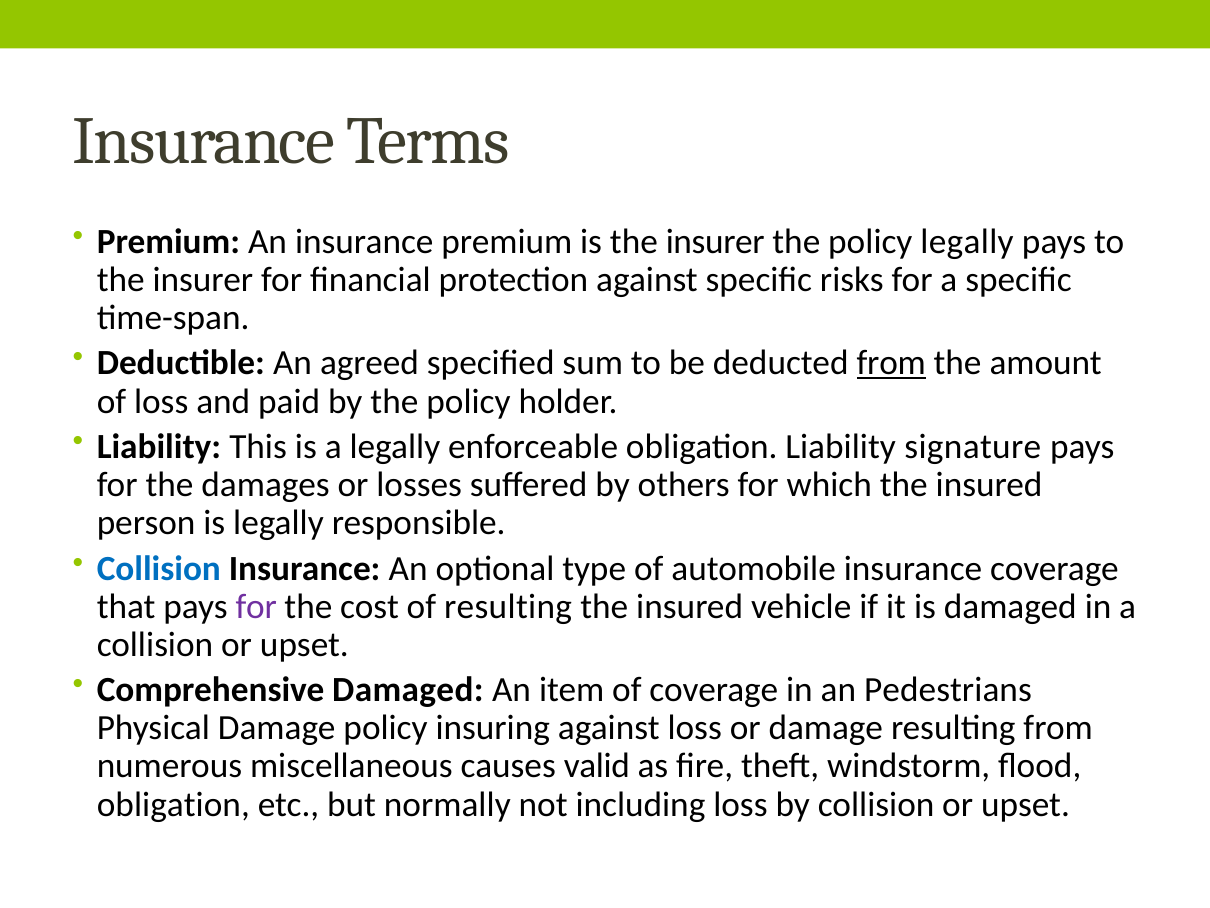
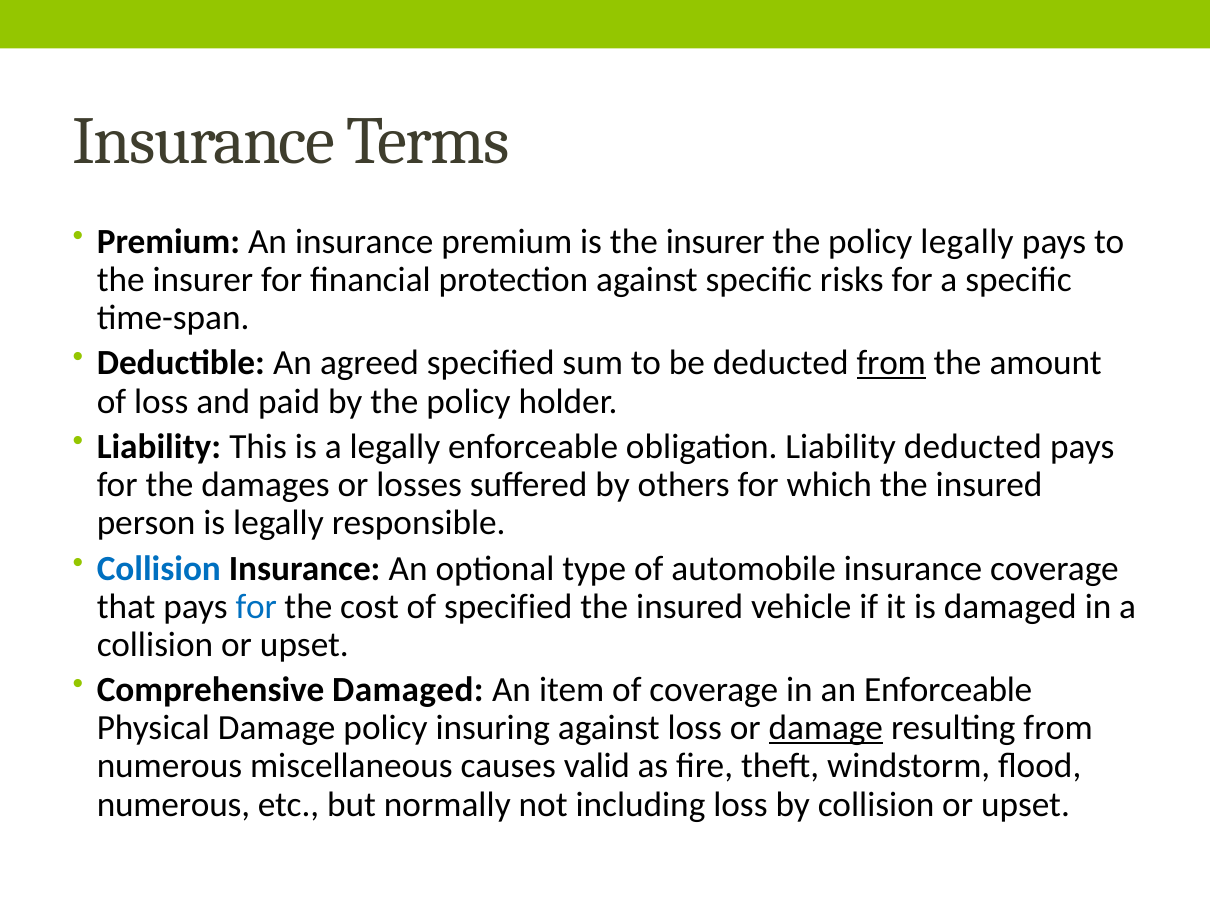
Liability signature: signature -> deducted (973, 446)
for colour: purple -> blue (256, 606)
of resulting: resulting -> specified (508, 606)
an Pedestrians: Pedestrians -> Enforceable (948, 690)
damage underline: none -> present (826, 728)
obligation: obligation -> numerous (173, 804)
